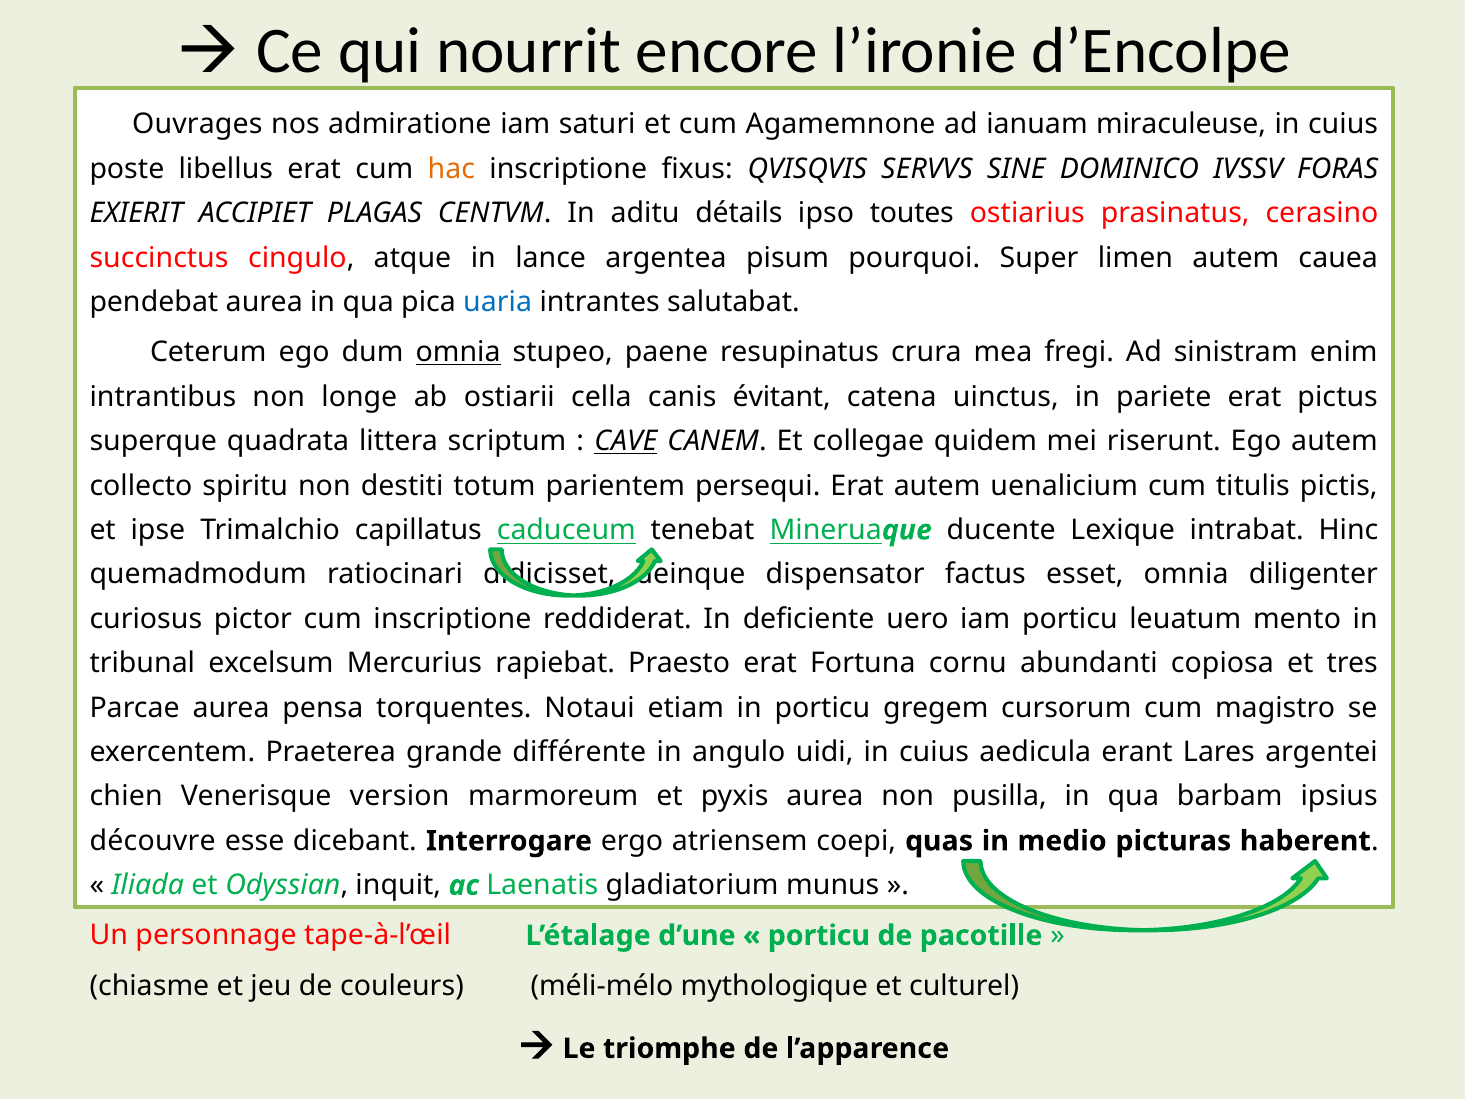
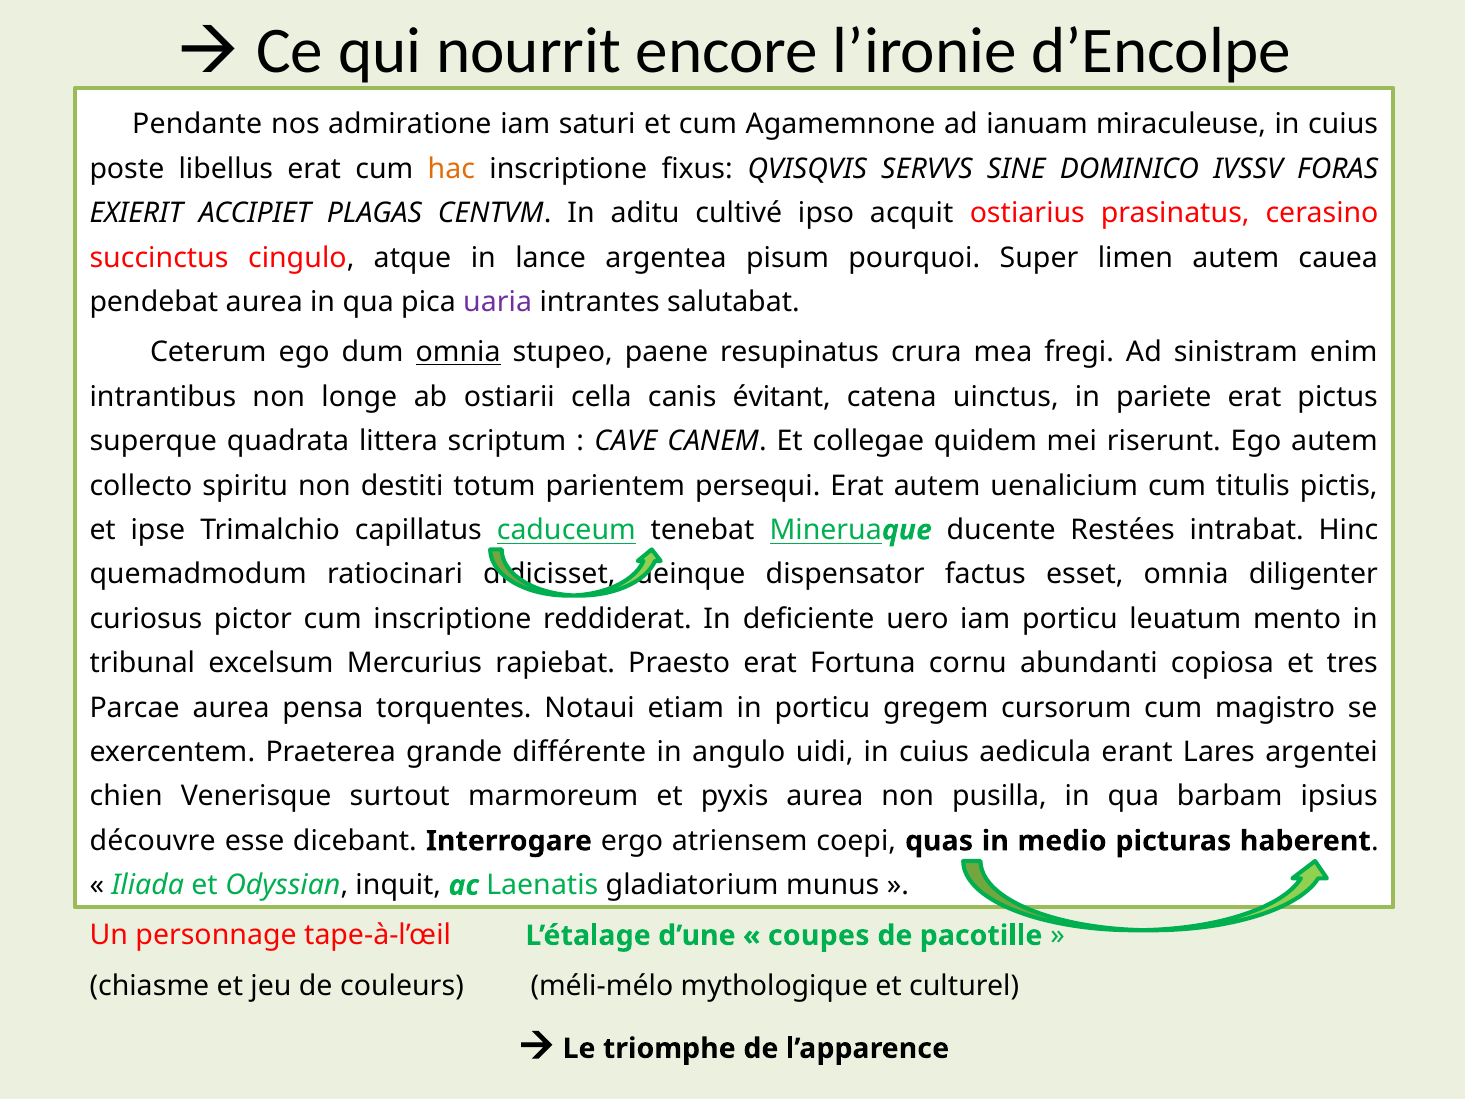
Ouvrages: Ouvrages -> Pendante (197, 125)
détails: détails -> cultivé (739, 213)
toutes: toutes -> acquit (912, 213)
uaria colour: blue -> purple (498, 302)
CAVE underline: present -> none (626, 441)
Lexique: Lexique -> Restées (1123, 530)
version: version -> surtout (400, 796)
porticu: porticu -> coupes (819, 935)
